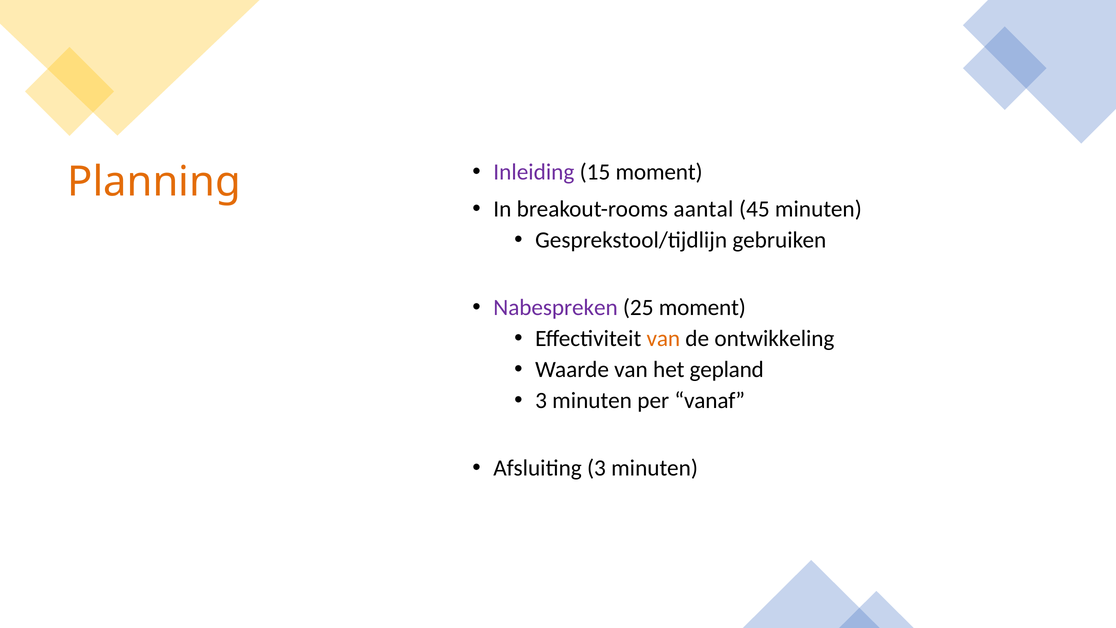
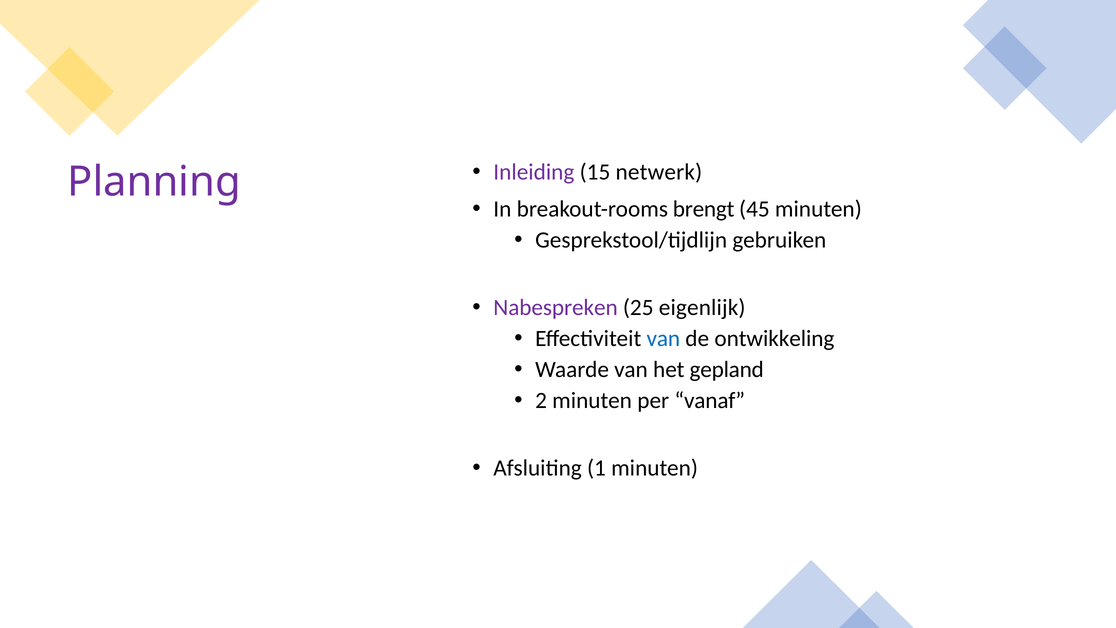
Planning colour: orange -> purple (154, 182)
15 moment: moment -> netwerk (659, 172)
aantal: aantal -> brengt (704, 209)
25 moment: moment -> eigenlijk (702, 308)
van colour: orange -> blue (663, 338)
3: 3 -> 2 (541, 400)
Afsluiting 3: 3 -> 1 (596, 468)
